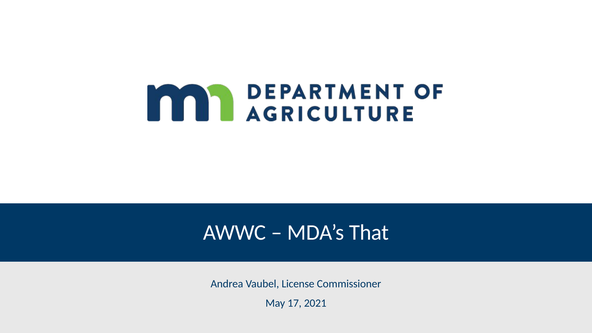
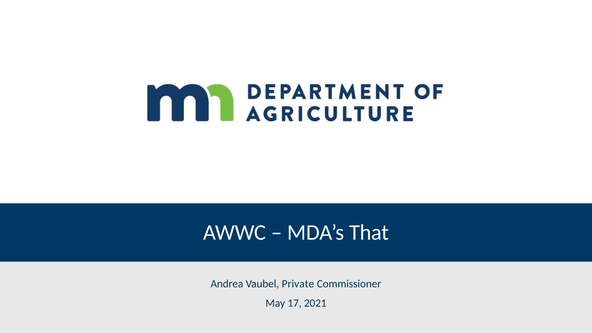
License: License -> Private (298, 284)
